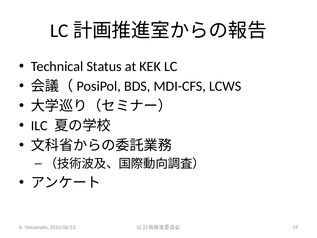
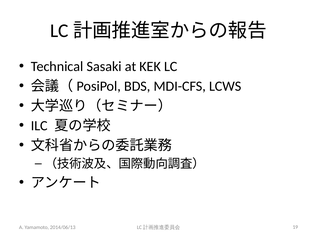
Status: Status -> Sasaki (104, 67)
